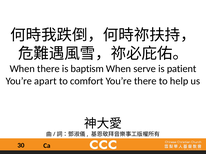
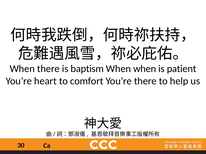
When serve: serve -> when (145, 69)
apart: apart -> heart (45, 81)
